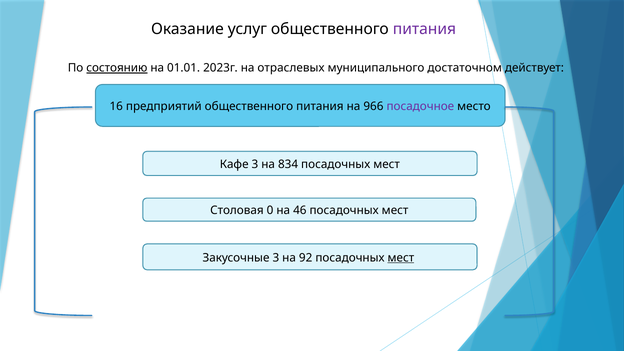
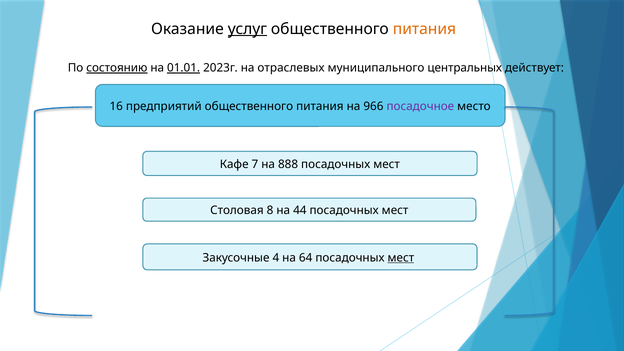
услуг underline: none -> present (247, 29)
питания colour: purple -> orange (424, 29)
01.01 underline: none -> present (184, 68)
достаточном: достаточном -> центральных (465, 68)
Кафе 3: 3 -> 7 (255, 164)
834: 834 -> 888 (288, 164)
0: 0 -> 8 (270, 210)
46: 46 -> 44 (300, 210)
Закусочные 3: 3 -> 4 (276, 258)
92: 92 -> 64 (306, 258)
